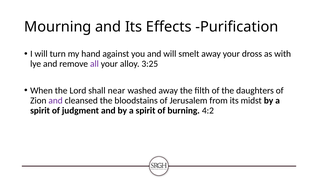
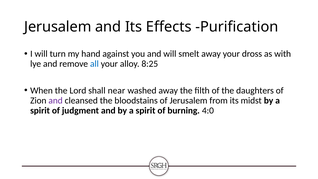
Mourning: Mourning -> Jerusalem (58, 27)
all colour: purple -> blue (94, 64)
3:25: 3:25 -> 8:25 (150, 64)
4:2: 4:2 -> 4:0 (208, 110)
